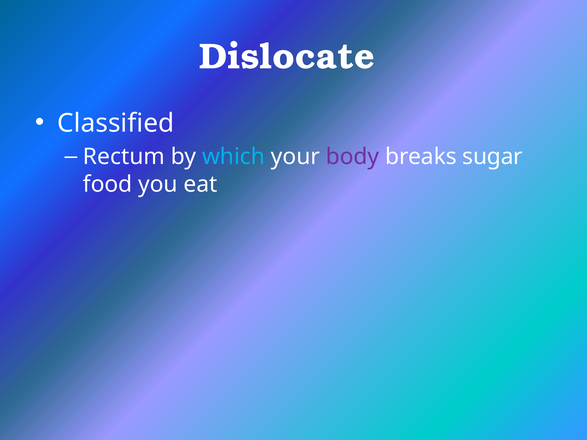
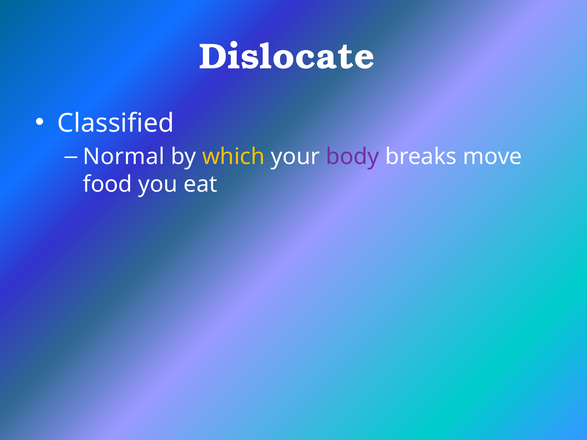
Rectum: Rectum -> Normal (124, 157)
which colour: light blue -> yellow (234, 157)
sugar: sugar -> move (492, 157)
